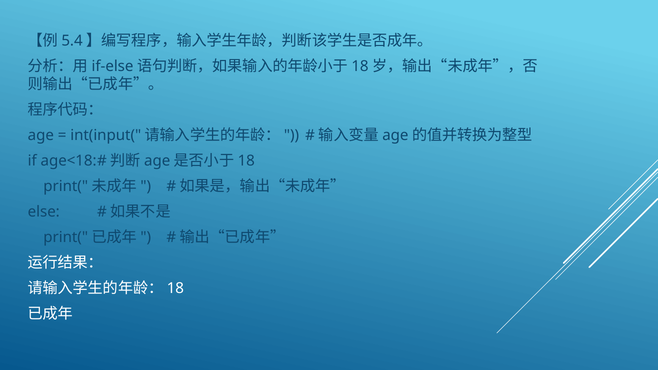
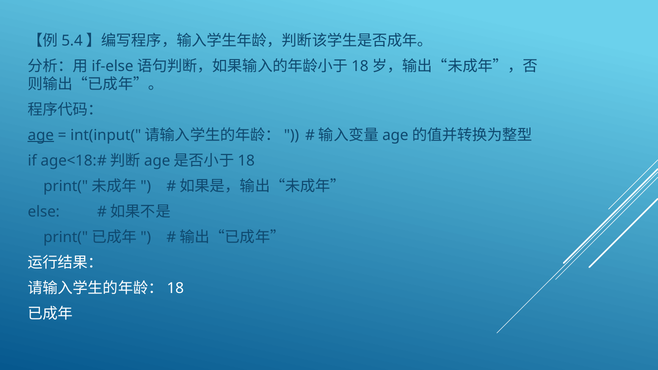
age underline: none -> present (41, 135)
